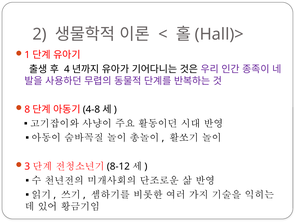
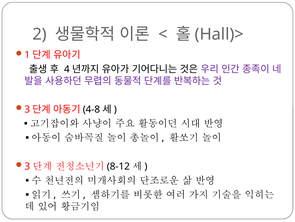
8: 8 -> 3 (27, 109)
